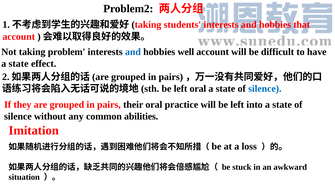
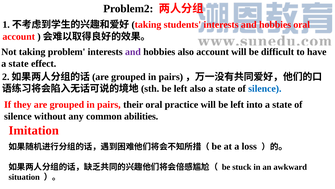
hobbies that: that -> oral (302, 25)
and colour: blue -> purple (133, 52)
hobbies well: well -> also (186, 52)
left oral: oral -> also (198, 88)
